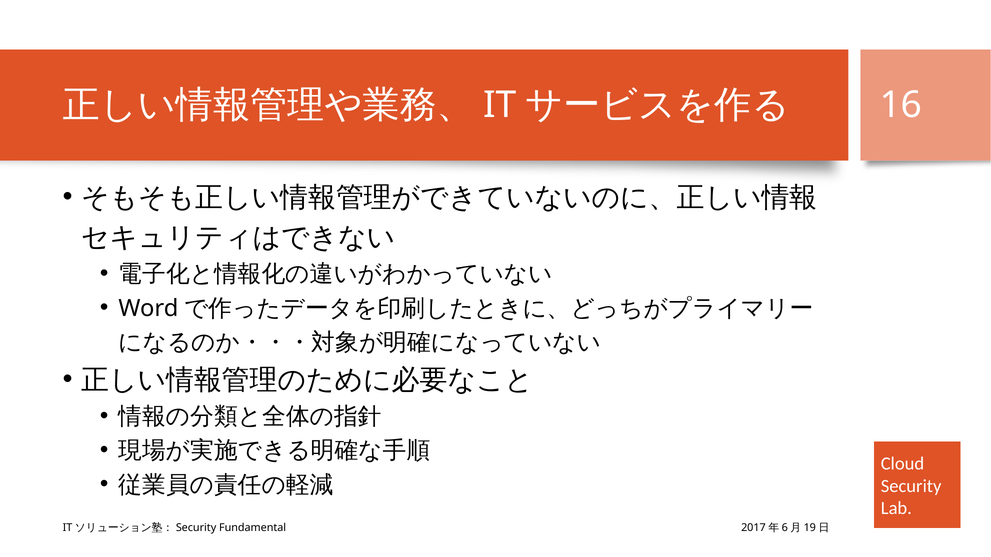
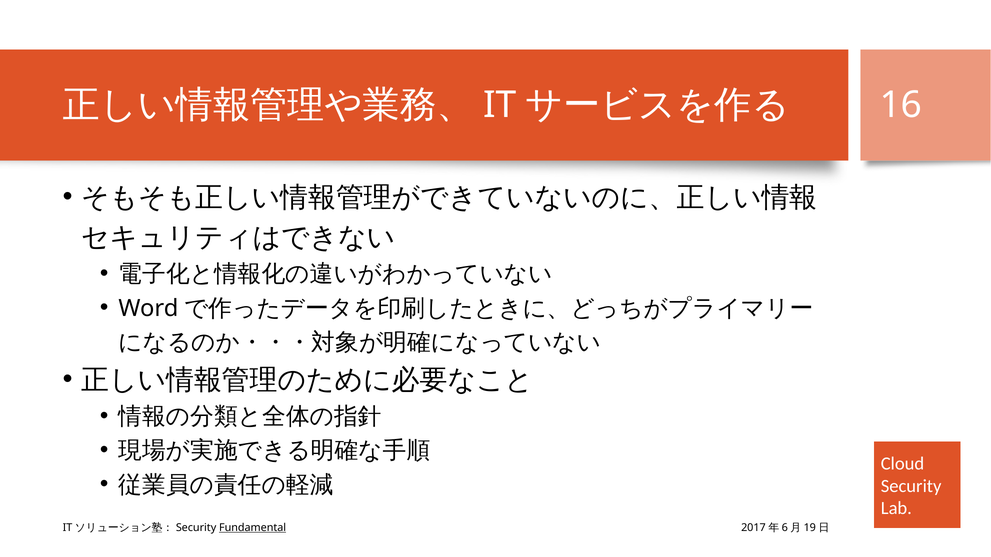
Fundamental underline: none -> present (253, 528)
